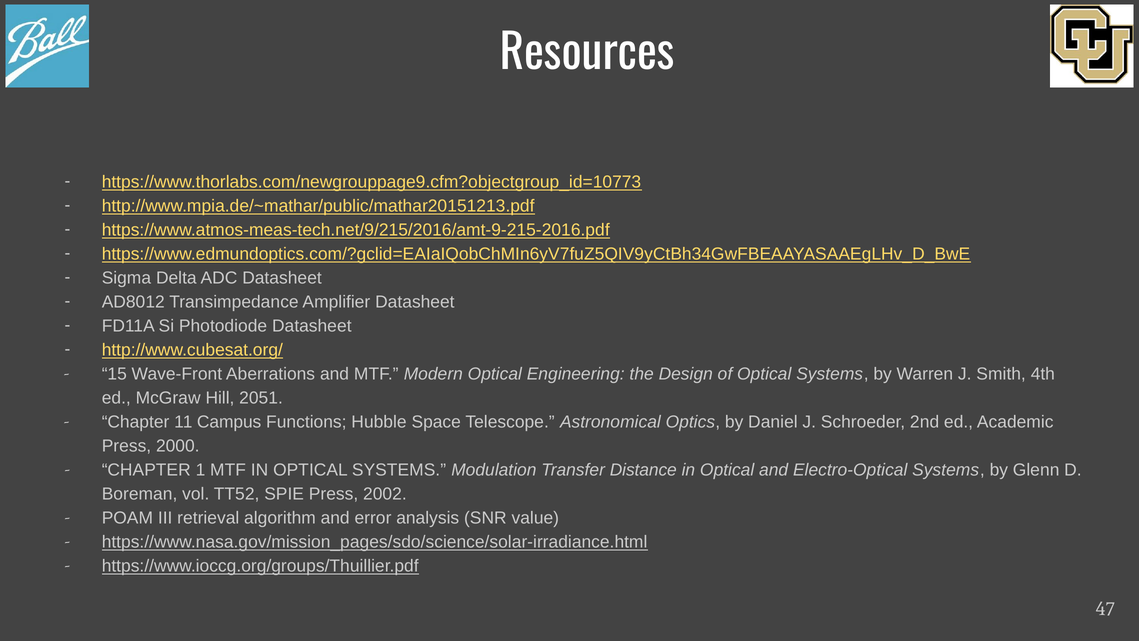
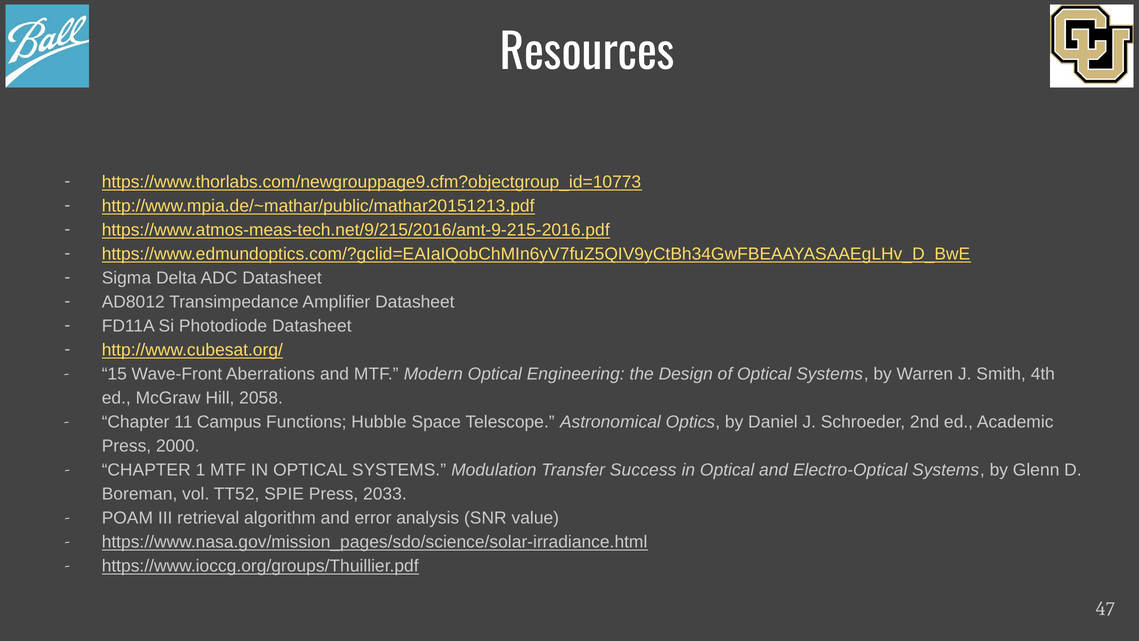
2051: 2051 -> 2058 (261, 398)
Distance: Distance -> Success (643, 470)
2002: 2002 -> 2033 (385, 494)
